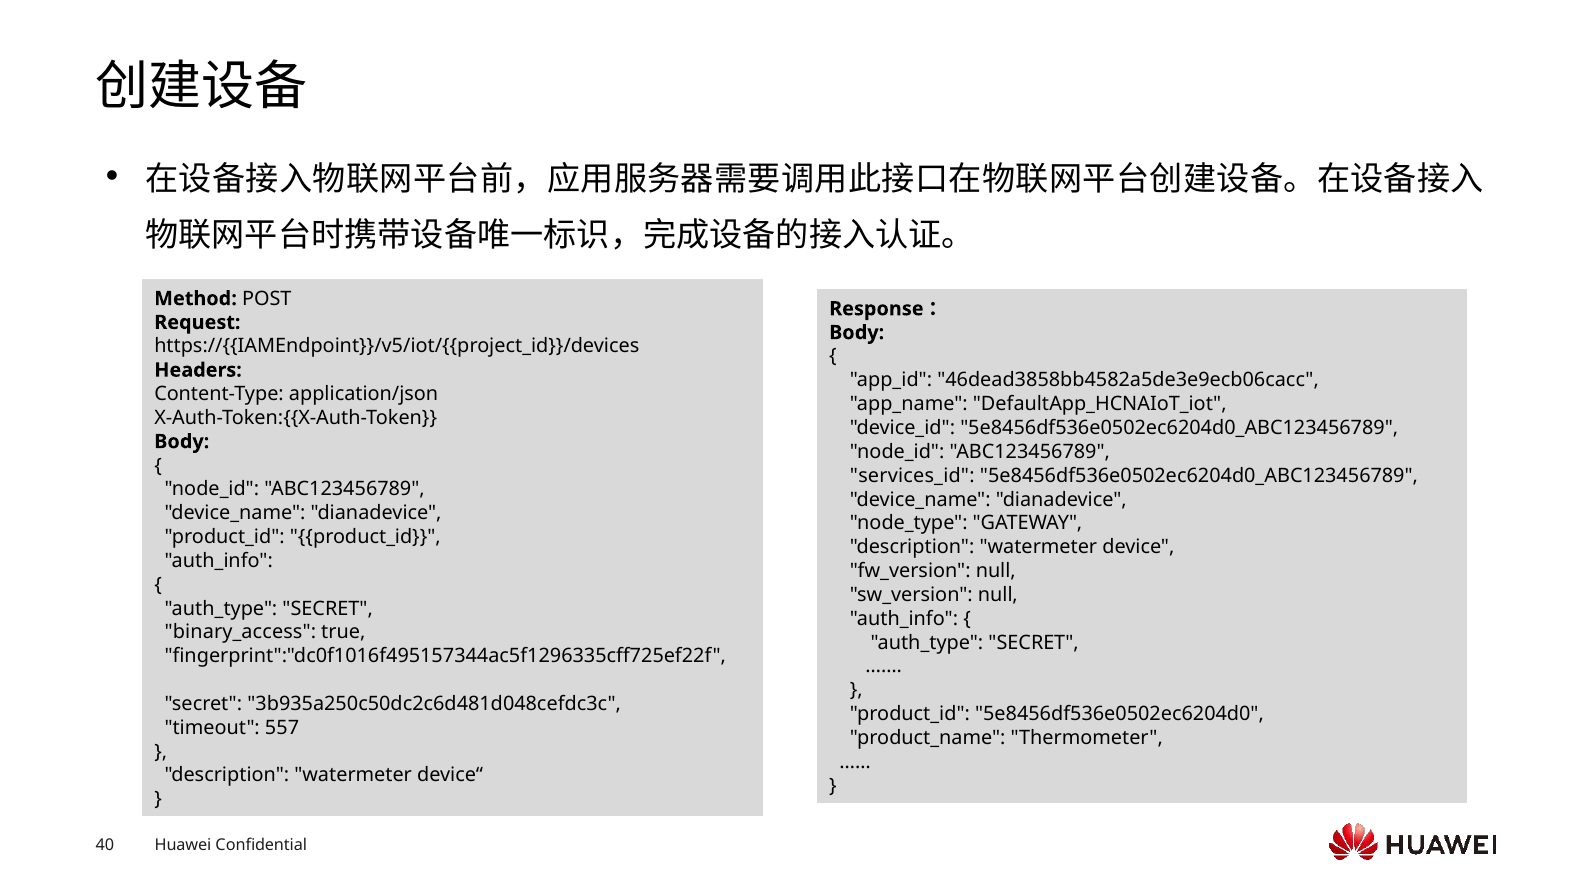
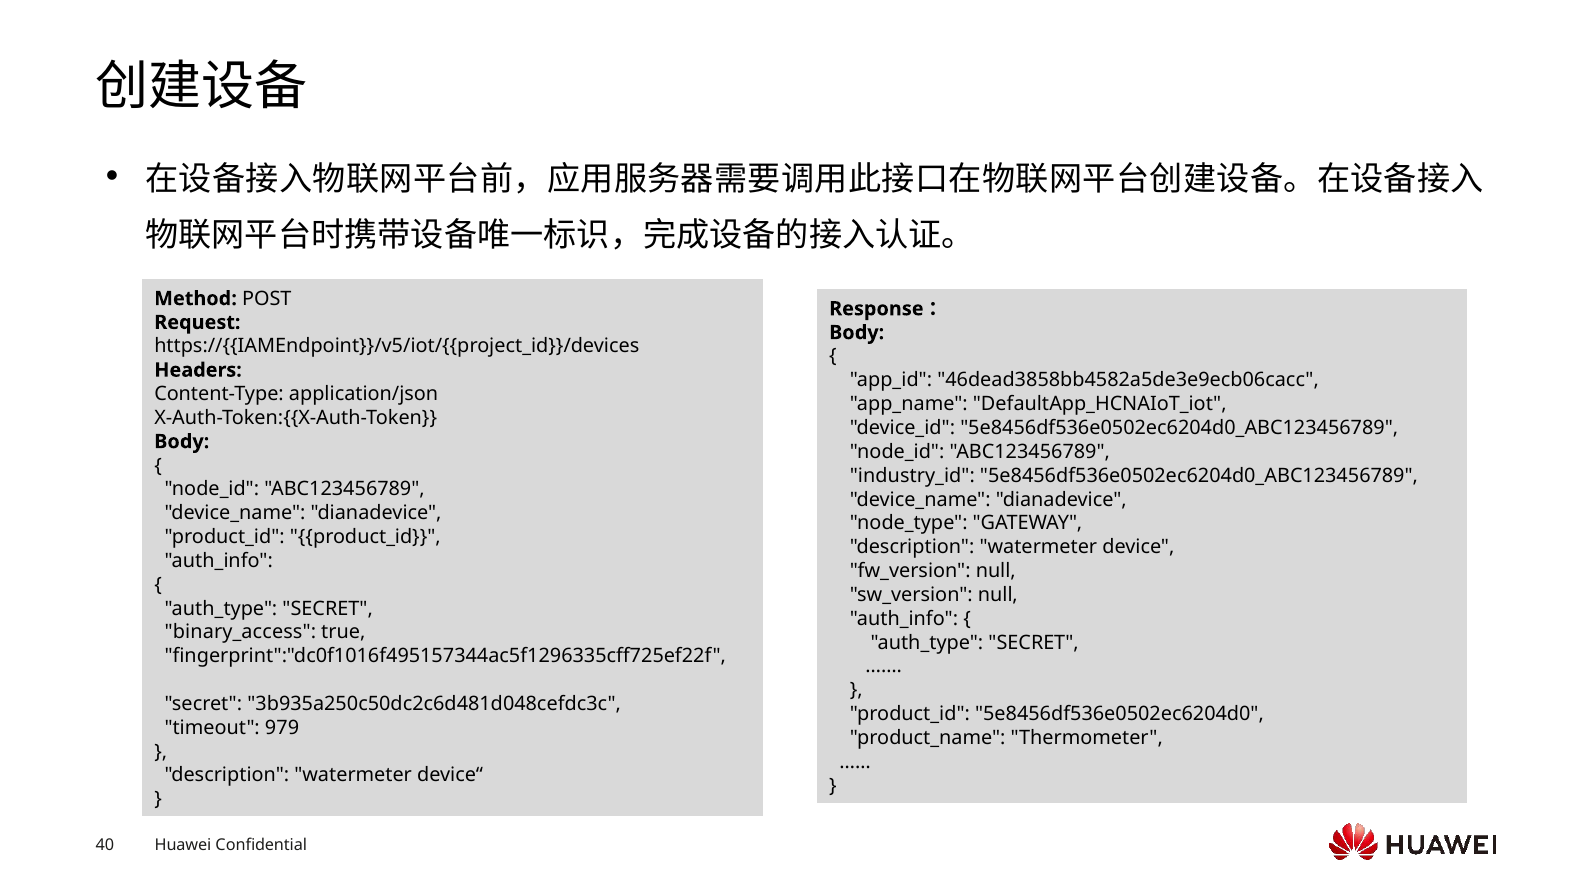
services_id: services_id -> industry_id (912, 476)
557: 557 -> 979 (282, 728)
